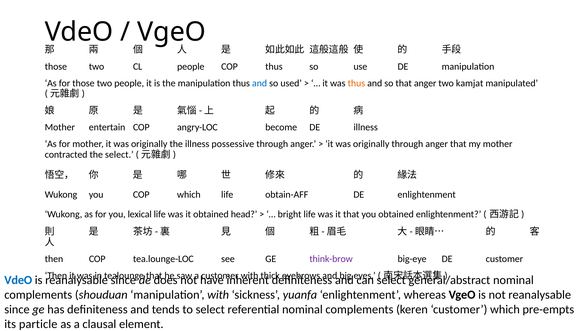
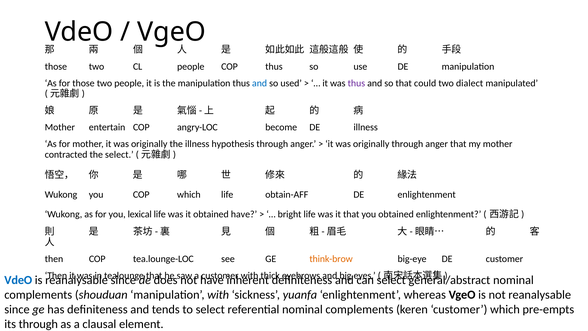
thus colour: orange -> purple (356, 83)
that anger: anger -> could (425, 83)
kamjat: kamjat -> dialect (470, 83)
possessive: possessive -> hypothesis (233, 144)
obtained head: head -> have (244, 214)
think-brow colour: purple -> orange (331, 259)
its particle: particle -> through (38, 324)
